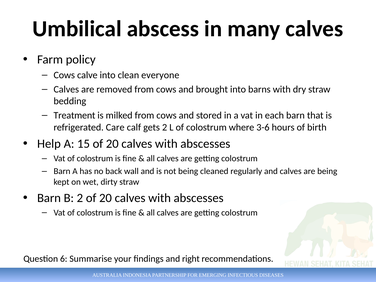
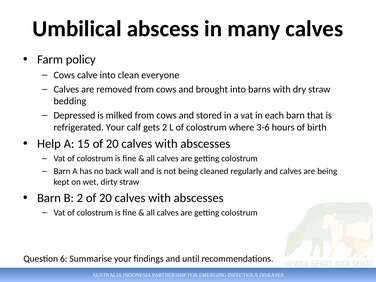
Treatment: Treatment -> Depressed (74, 115)
refrigerated Care: Care -> Your (115, 127)
right: right -> until (191, 259)
